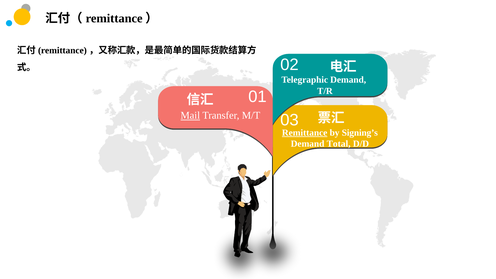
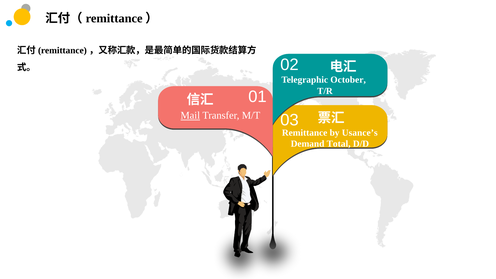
Telegraphic Demand: Demand -> October (348, 80)
Remittance underline: present -> none (305, 133)
Signing’s: Signing’s -> Usance’s (360, 133)
